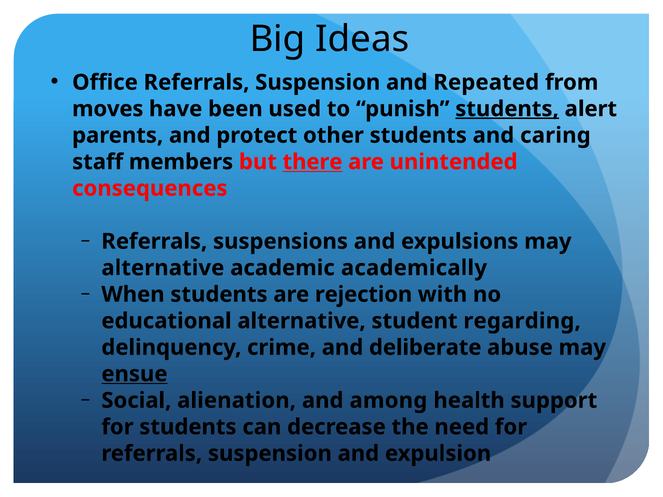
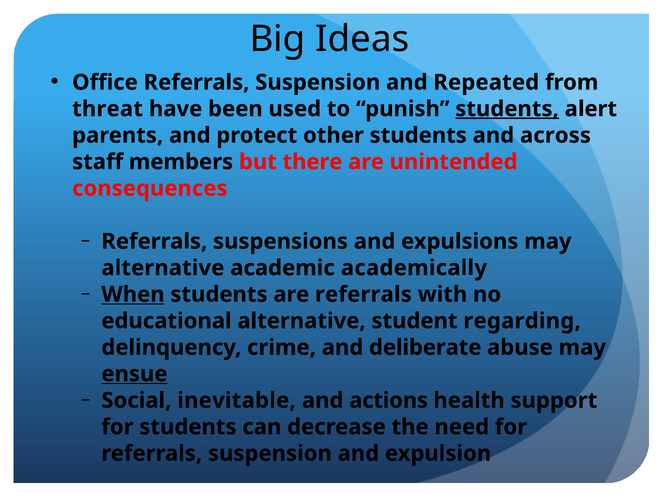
moves: moves -> threat (108, 109)
caring: caring -> across (555, 135)
there underline: present -> none (313, 162)
When underline: none -> present (133, 295)
are rejection: rejection -> referrals (363, 295)
alienation: alienation -> inevitable (237, 401)
among: among -> actions (389, 401)
